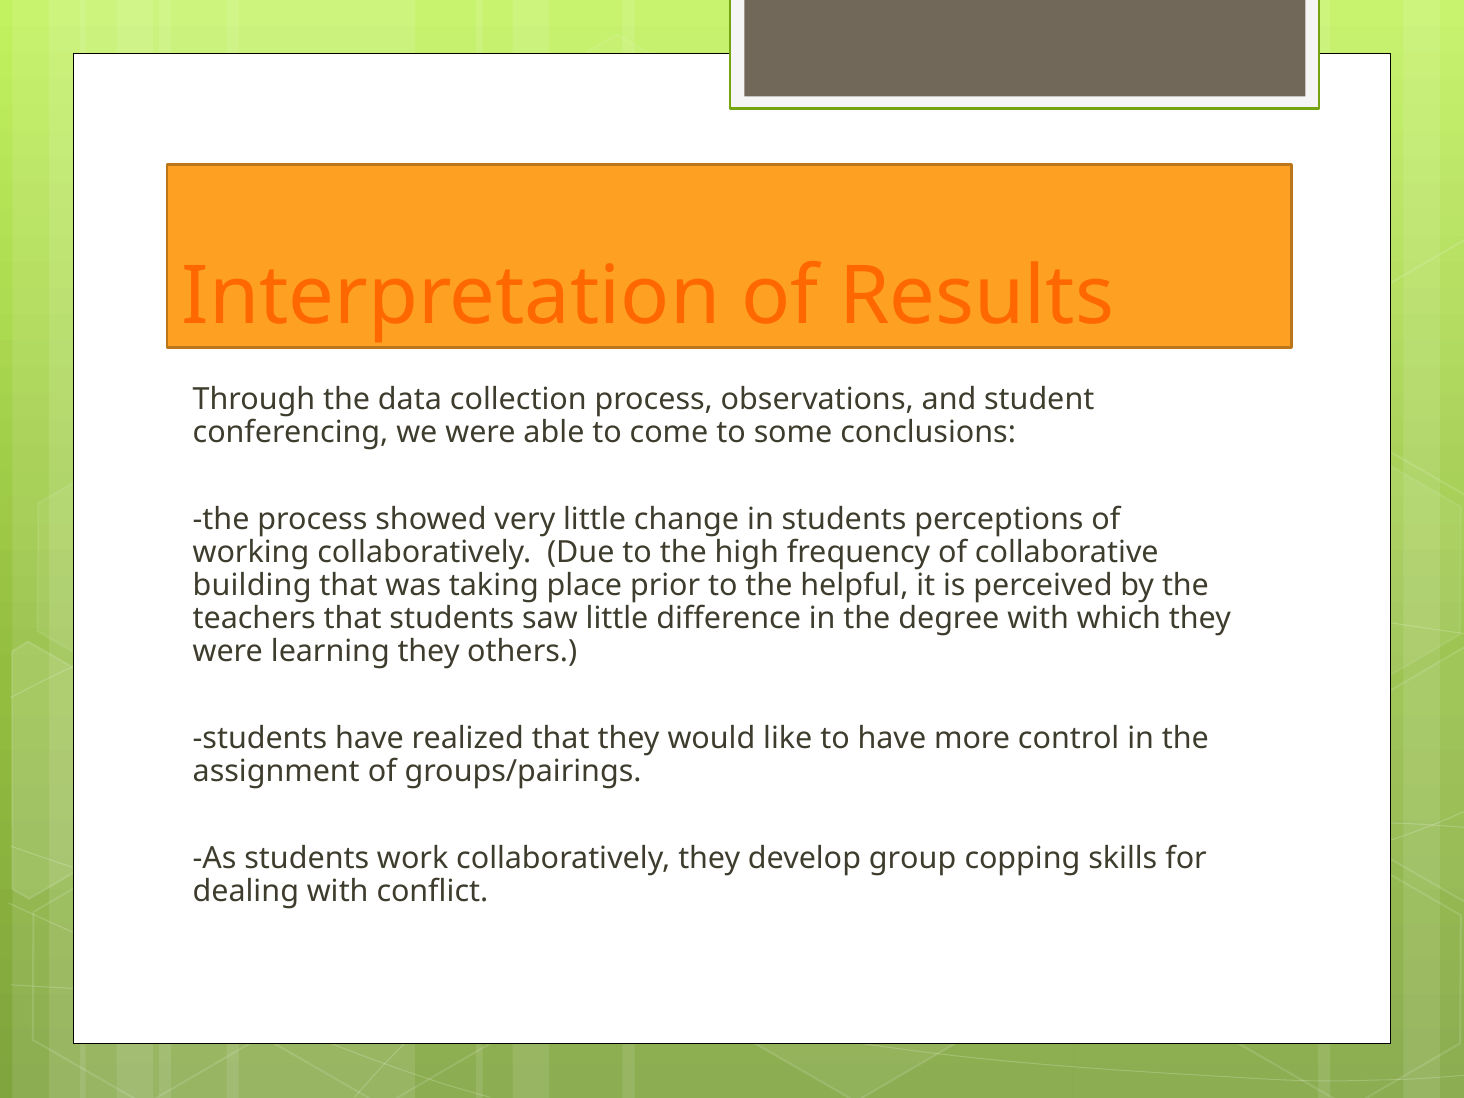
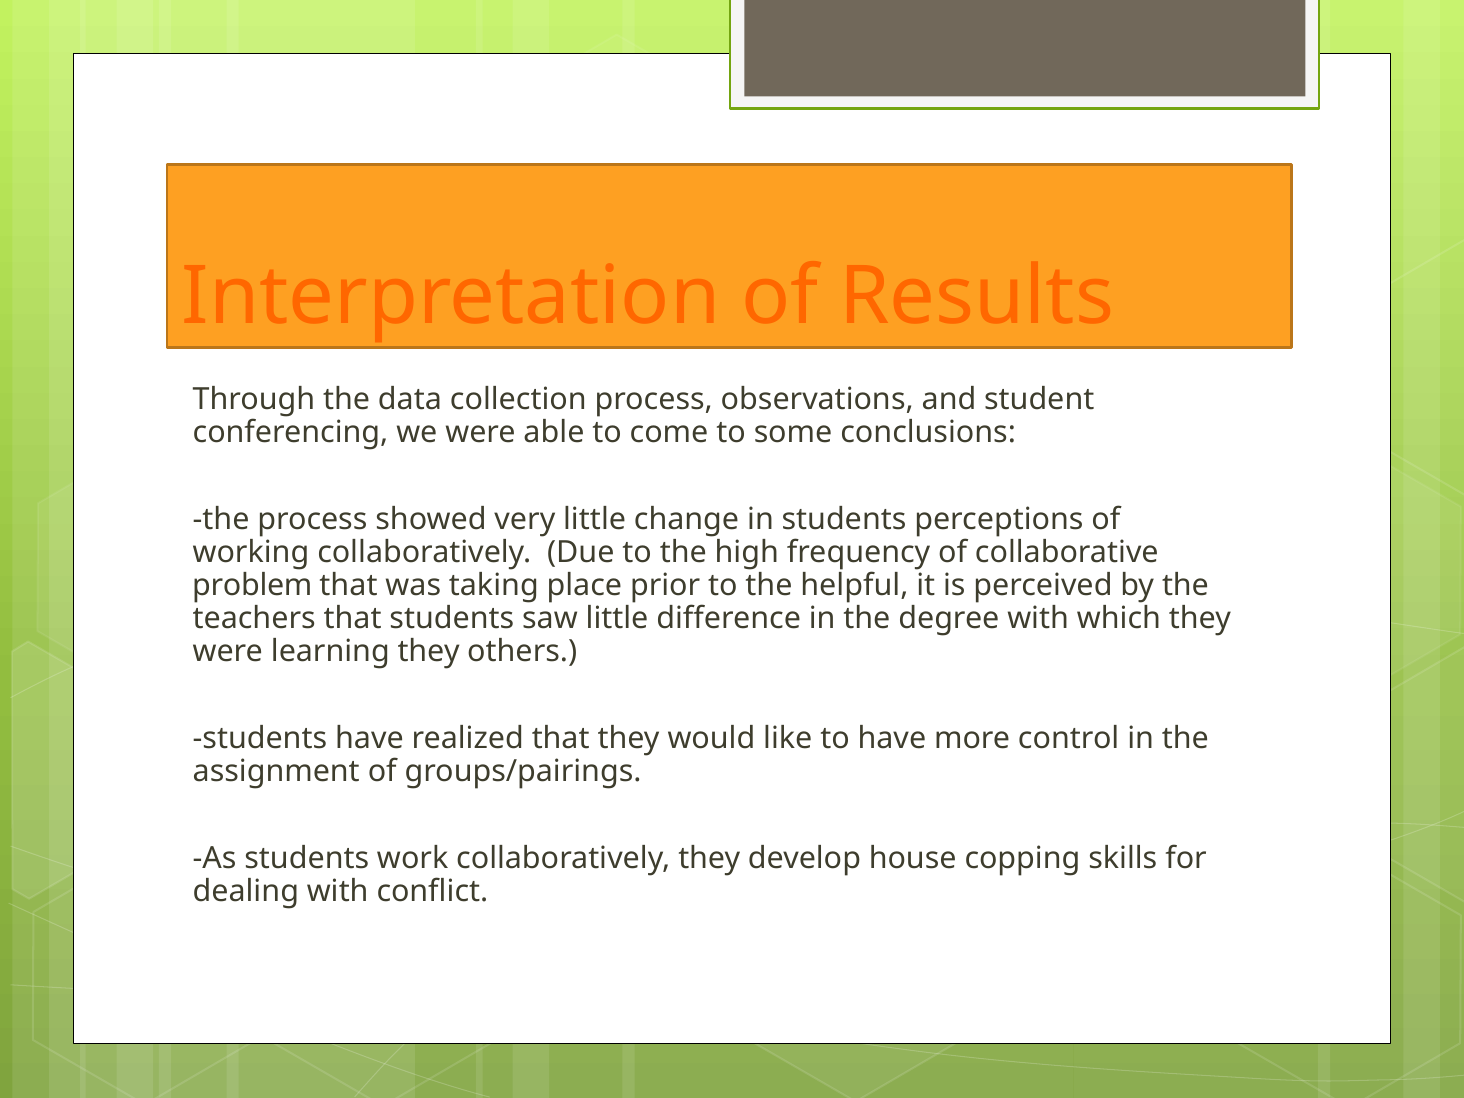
building: building -> problem (252, 586)
group: group -> house (913, 859)
